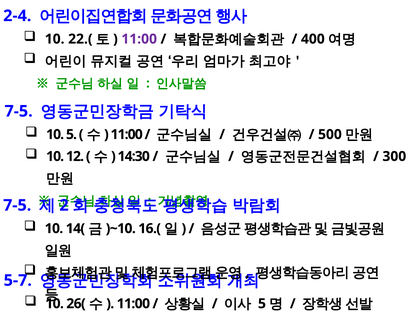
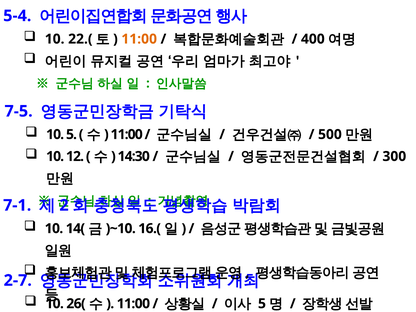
2-4: 2-4 -> 5-4 (17, 16)
11:00 colour: purple -> orange (139, 39)
7-5: 7-5 -> 7-1 (17, 205)
5-7: 5-7 -> 2-7 (18, 280)
